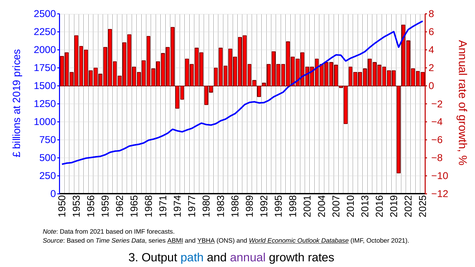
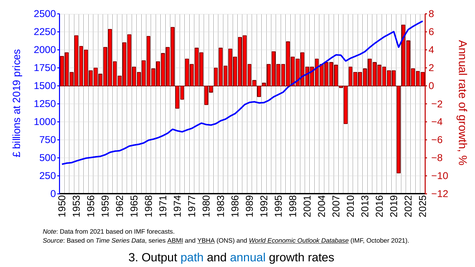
annual colour: purple -> blue (248, 258)
